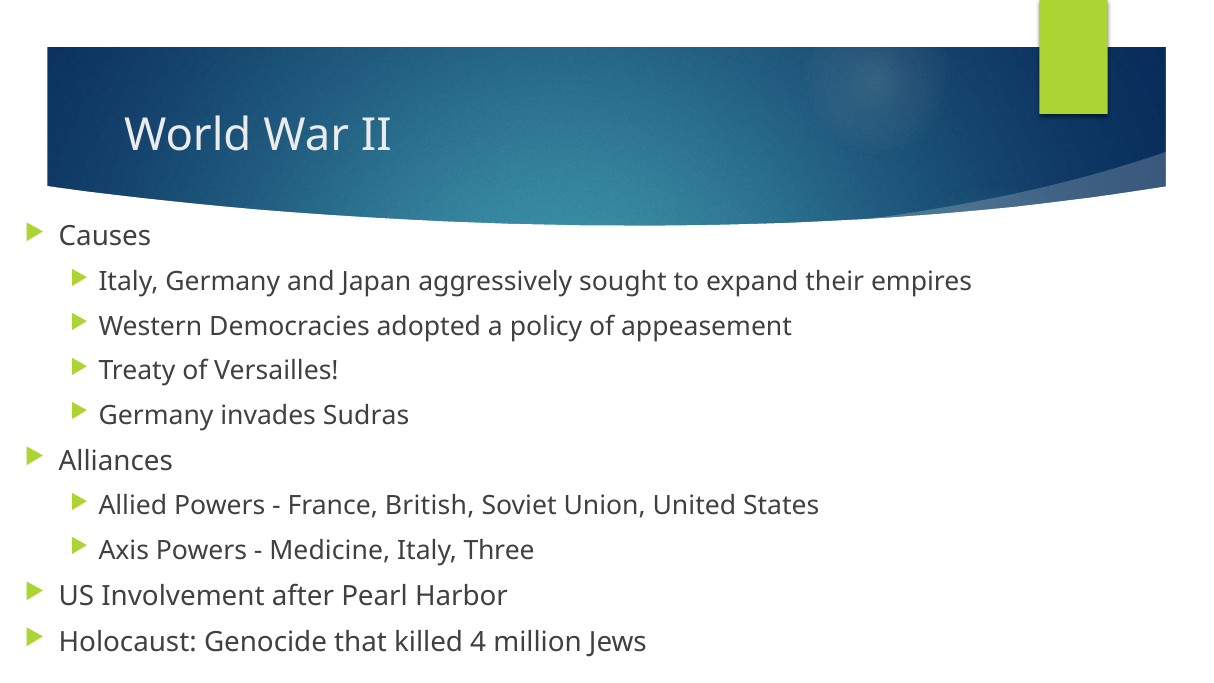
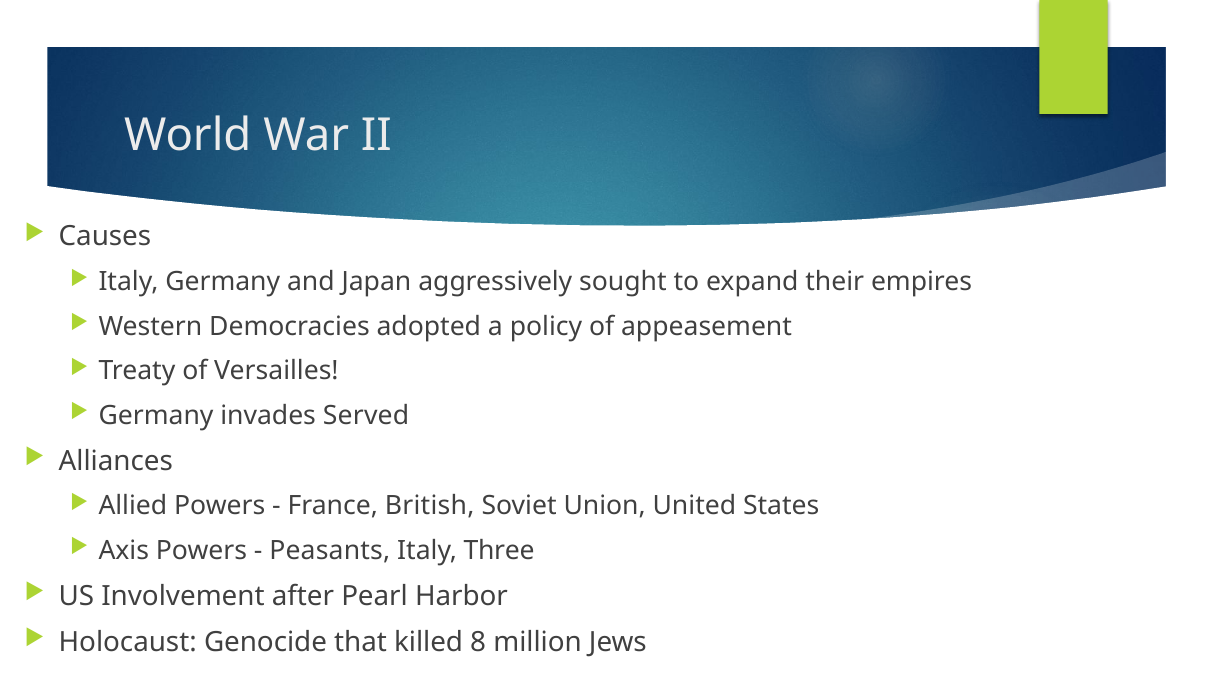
Sudras: Sudras -> Served (366, 415)
Medicine: Medicine -> Peasants (330, 551)
4: 4 -> 8 (478, 642)
